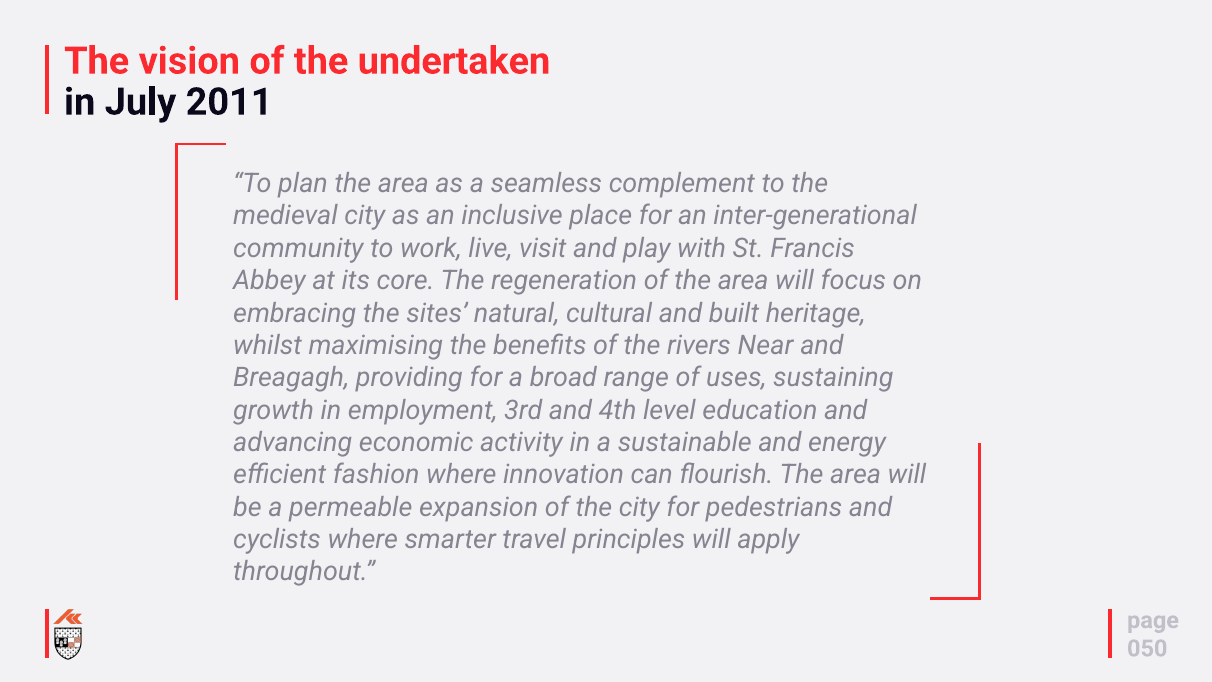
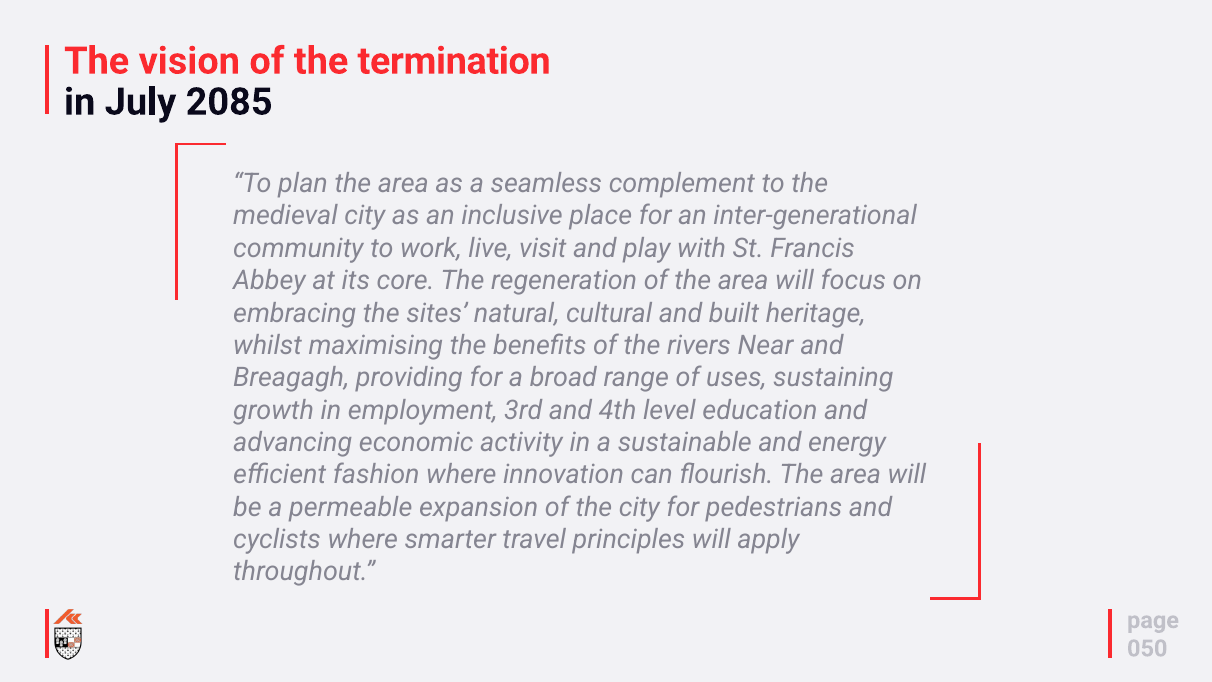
undertaken: undertaken -> termination (454, 61)
2011: 2011 -> 2085 (229, 102)
